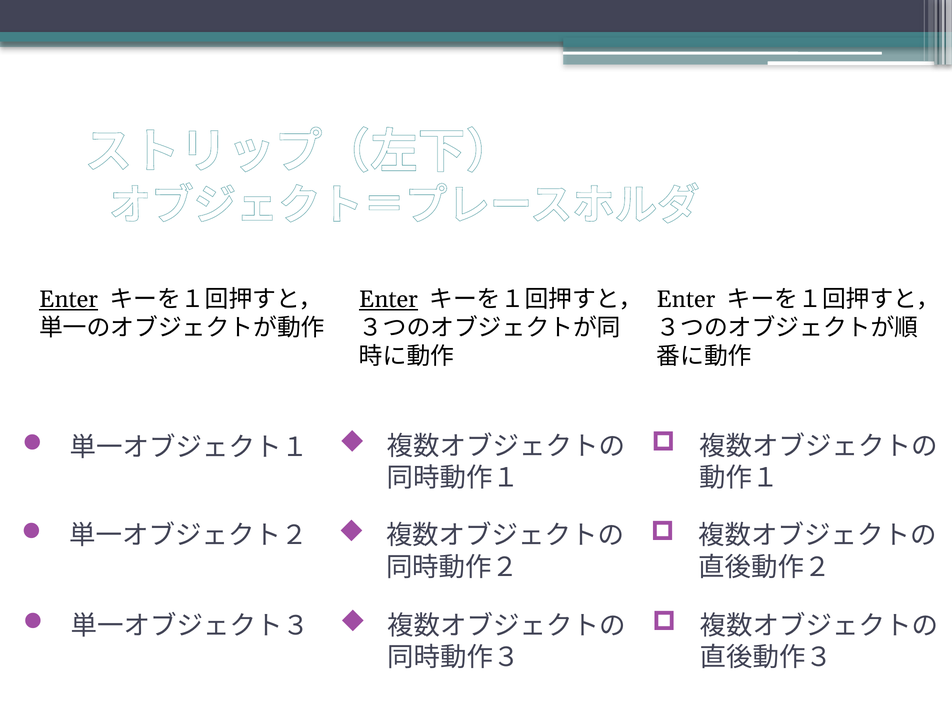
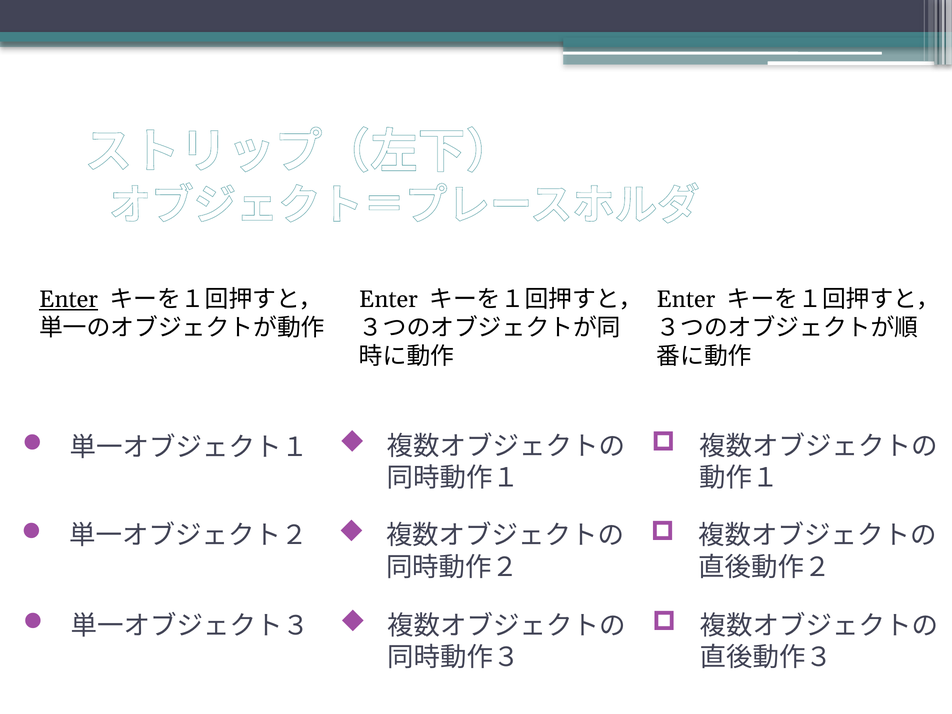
Enter underline: present -> none (388, 299)
